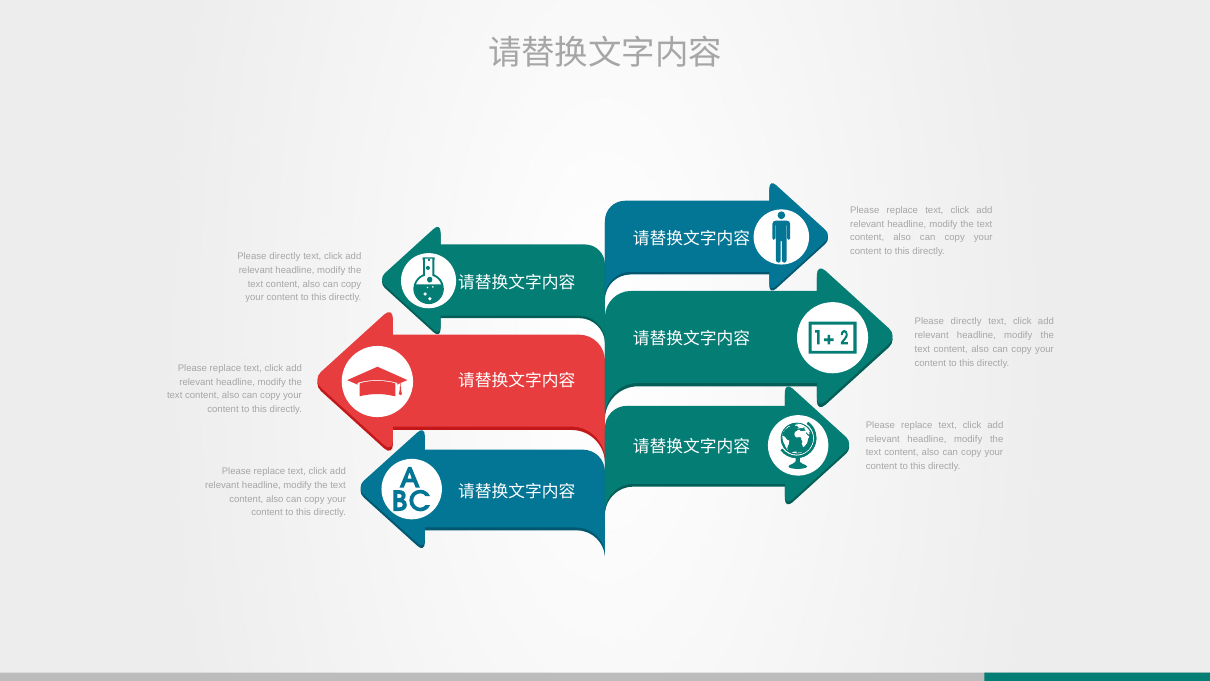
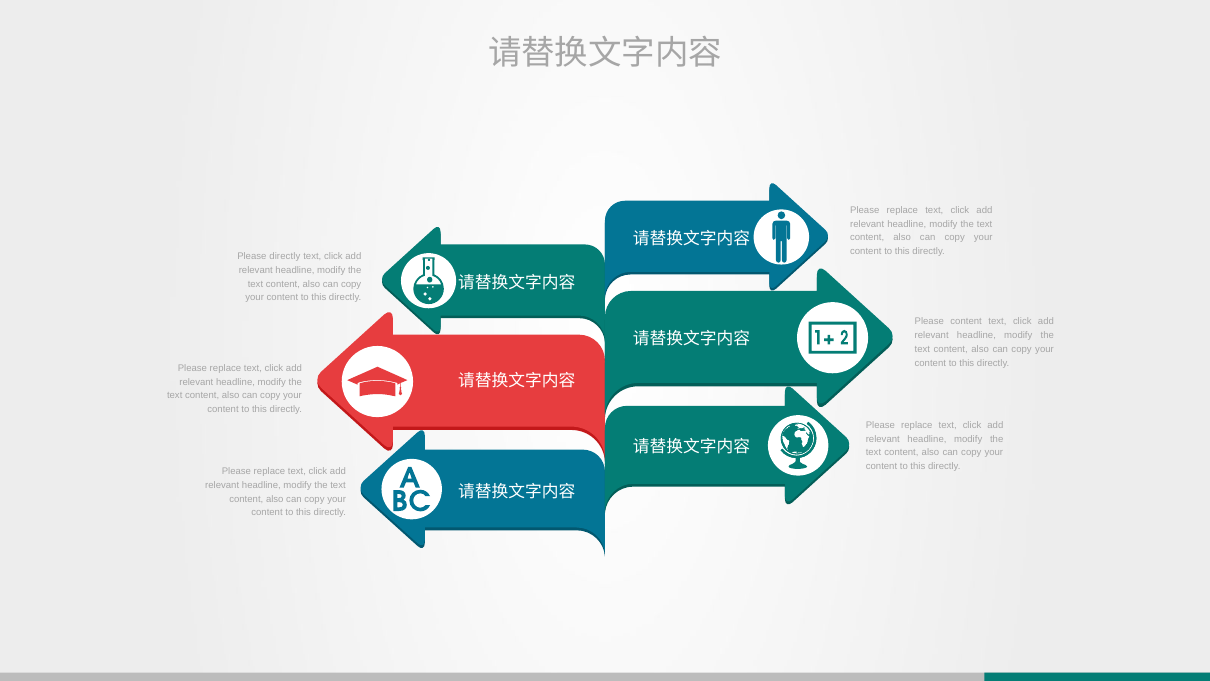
directly: directly -> content (966, 322)
